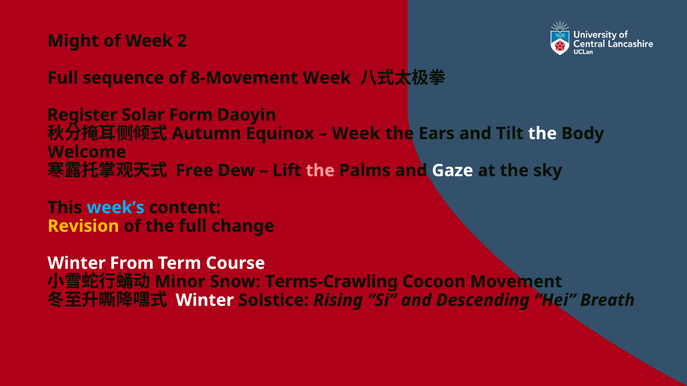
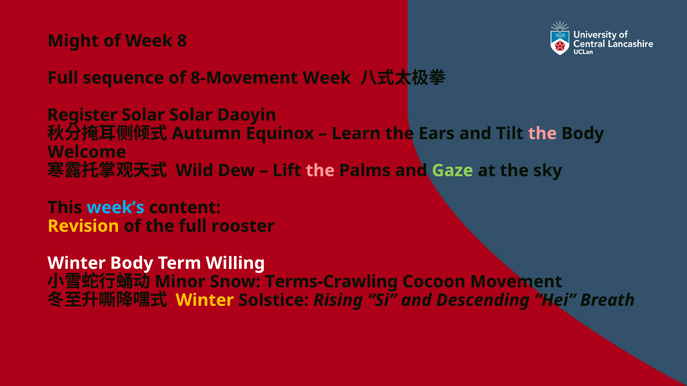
2: 2 -> 8 (182, 41)
Solar Form: Form -> Solar (191, 115)
Week: Week -> Learn (356, 134)
the colour: white -> pink (542, 134)
Free: Free -> Wild (194, 171)
Gaze colour: white -> light green (452, 171)
change: change -> rooster (243, 226)
Winter From: From -> Body (132, 263)
Course: Course -> Willing (235, 263)
Winter colour: white -> yellow (205, 301)
